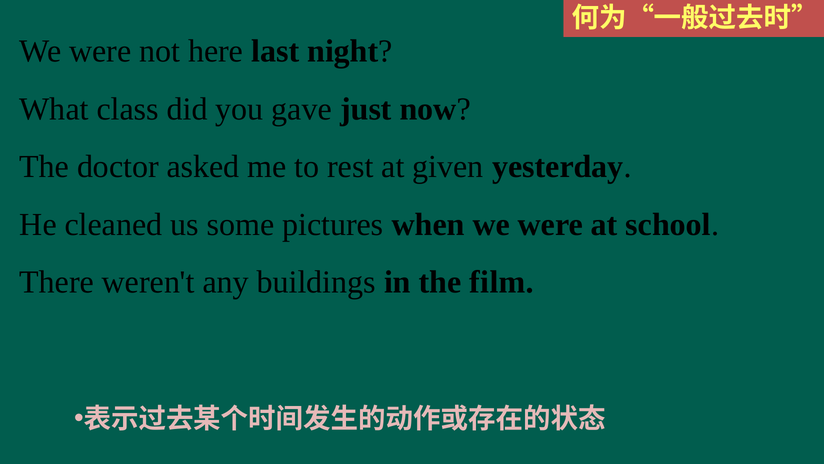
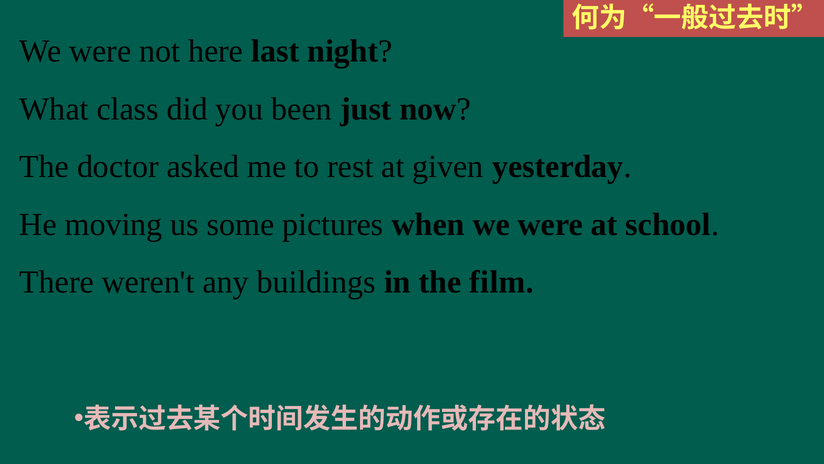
gave: gave -> been (302, 109)
cleaned: cleaned -> moving (114, 224)
